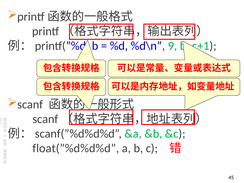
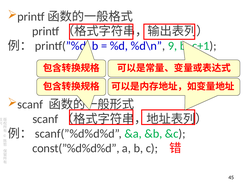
float(”%d%d%d: float(”%d%d%d -> const(”%d%d%d (76, 148)
